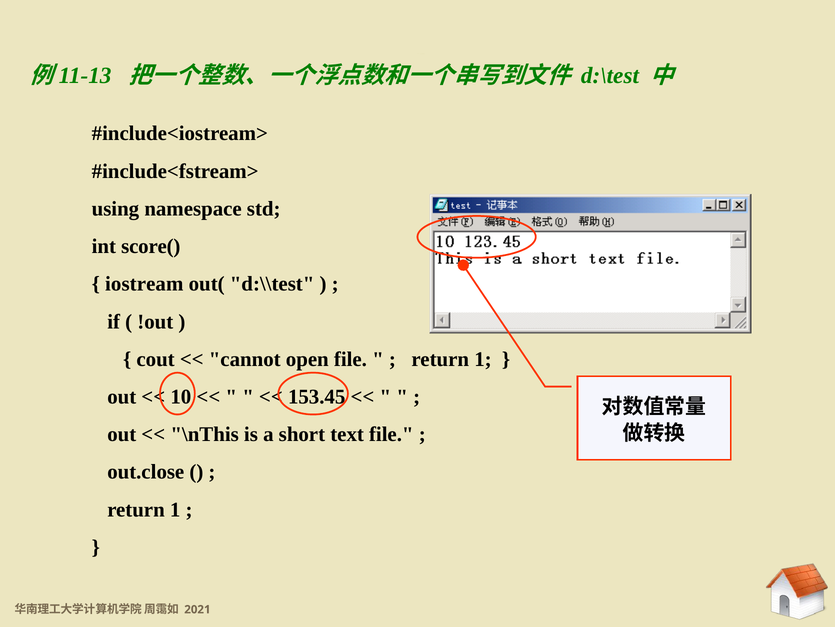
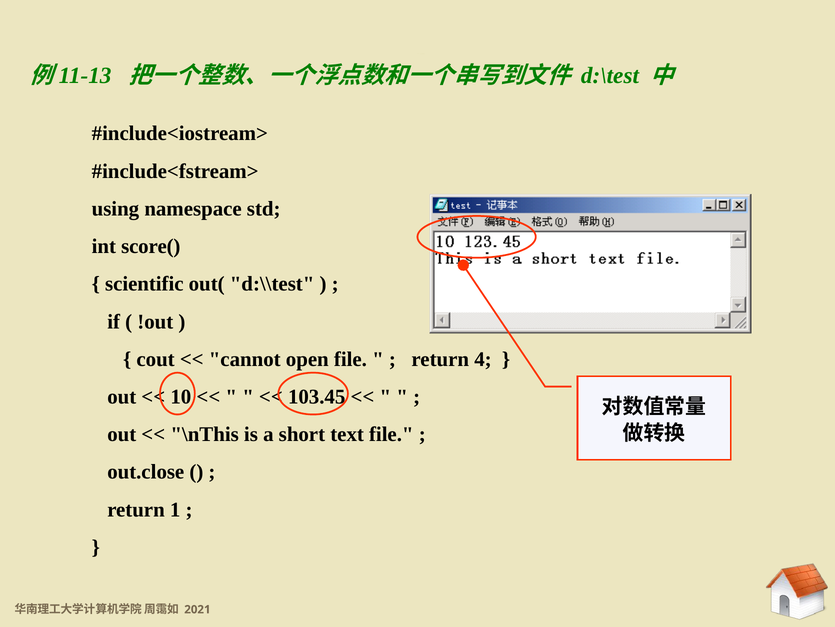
iostream: iostream -> scientific (144, 284)
1: 1 -> 4 (483, 359)
153.45: 153.45 -> 103.45 (317, 396)
